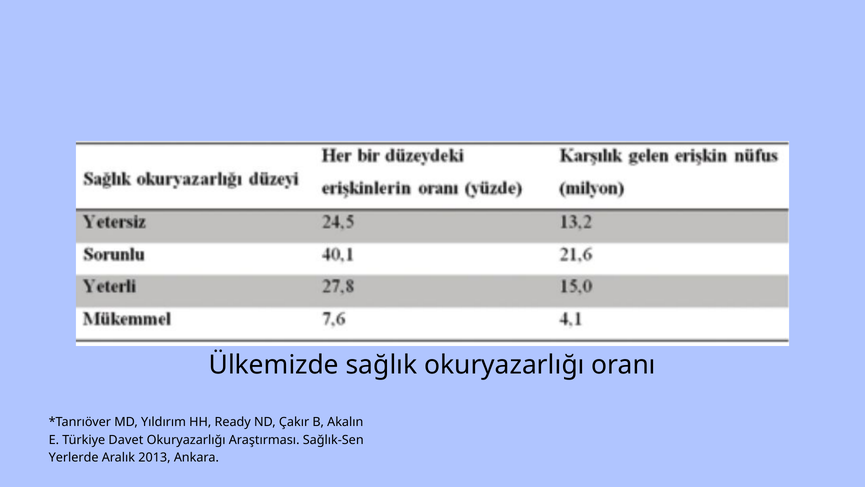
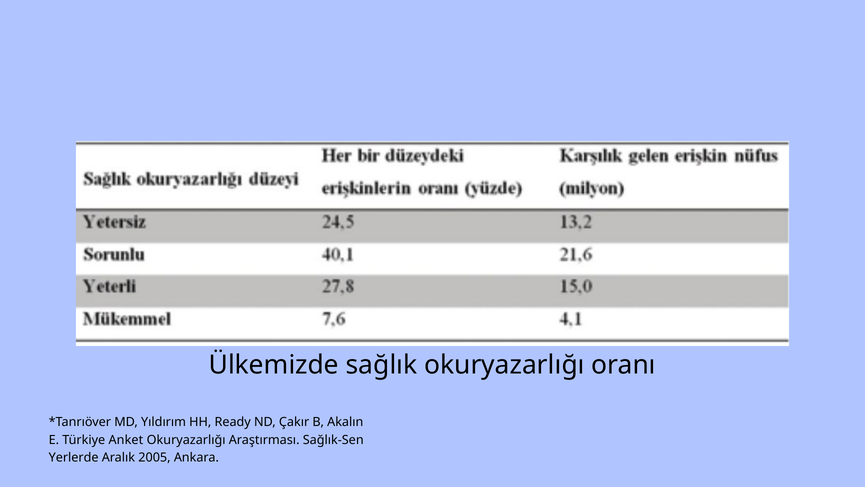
Davet: Davet -> Anket (126, 440)
2013: 2013 -> 2005 (154, 457)
